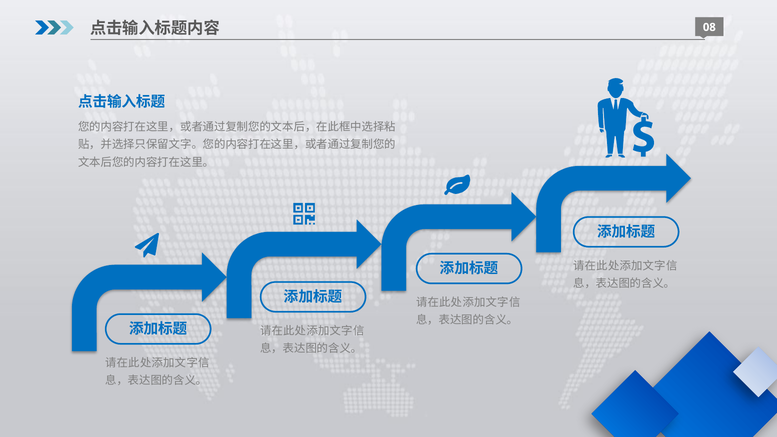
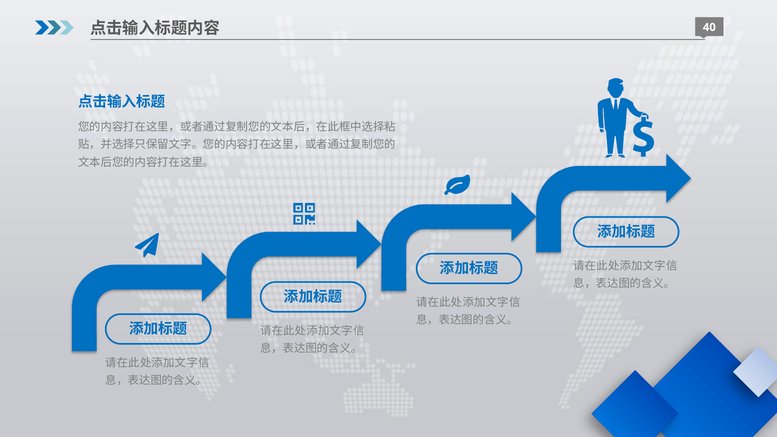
08: 08 -> 40 (709, 27)
